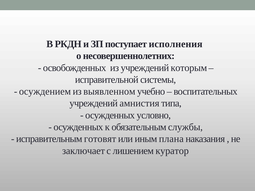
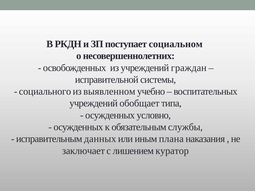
исполнения: исполнения -> социальном (176, 44)
которым: которым -> граждан (189, 68)
осуждением: осуждением -> социального (45, 92)
амнистия: амнистия -> обобщает (139, 103)
готовят: готовят -> данных (100, 139)
